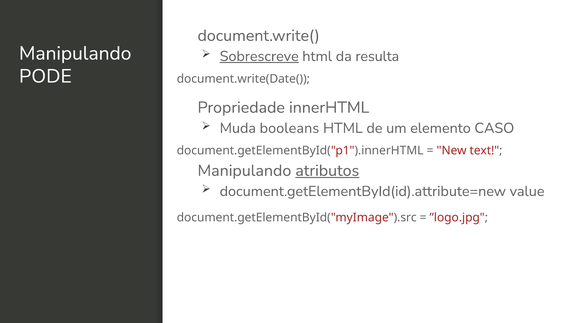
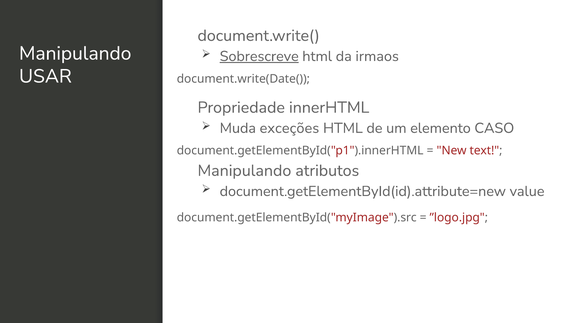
resulta: resulta -> irmaos (377, 56)
PODE: PODE -> USAR (45, 76)
booleans: booleans -> exceções (289, 128)
atributos underline: present -> none (327, 171)
